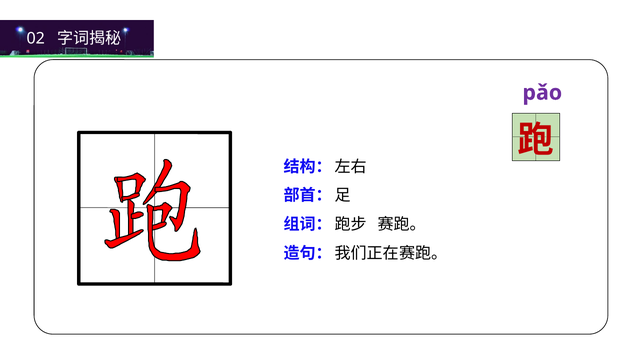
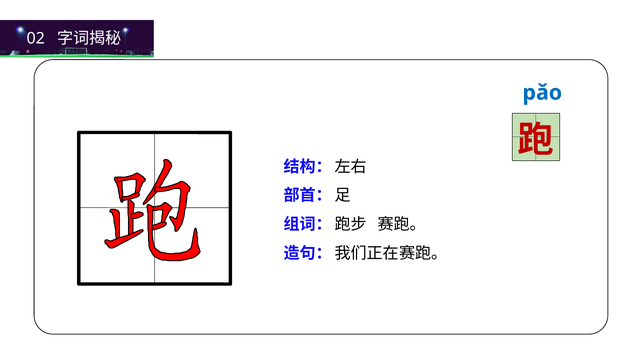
pǎo colour: purple -> blue (542, 93)
